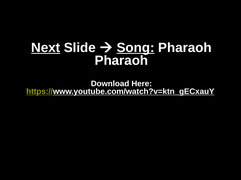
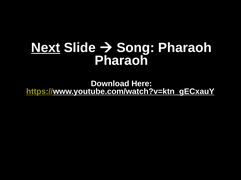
Song underline: present -> none (136, 48)
